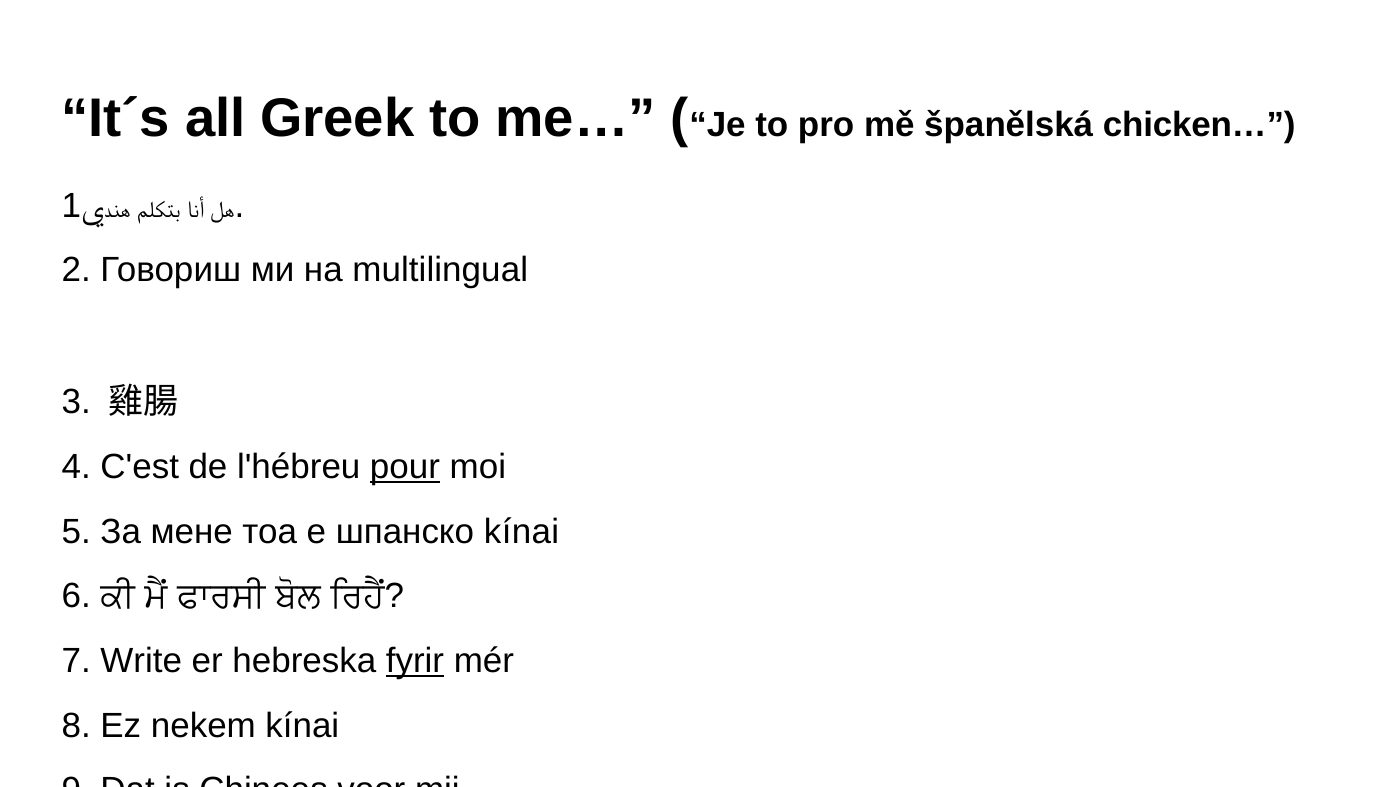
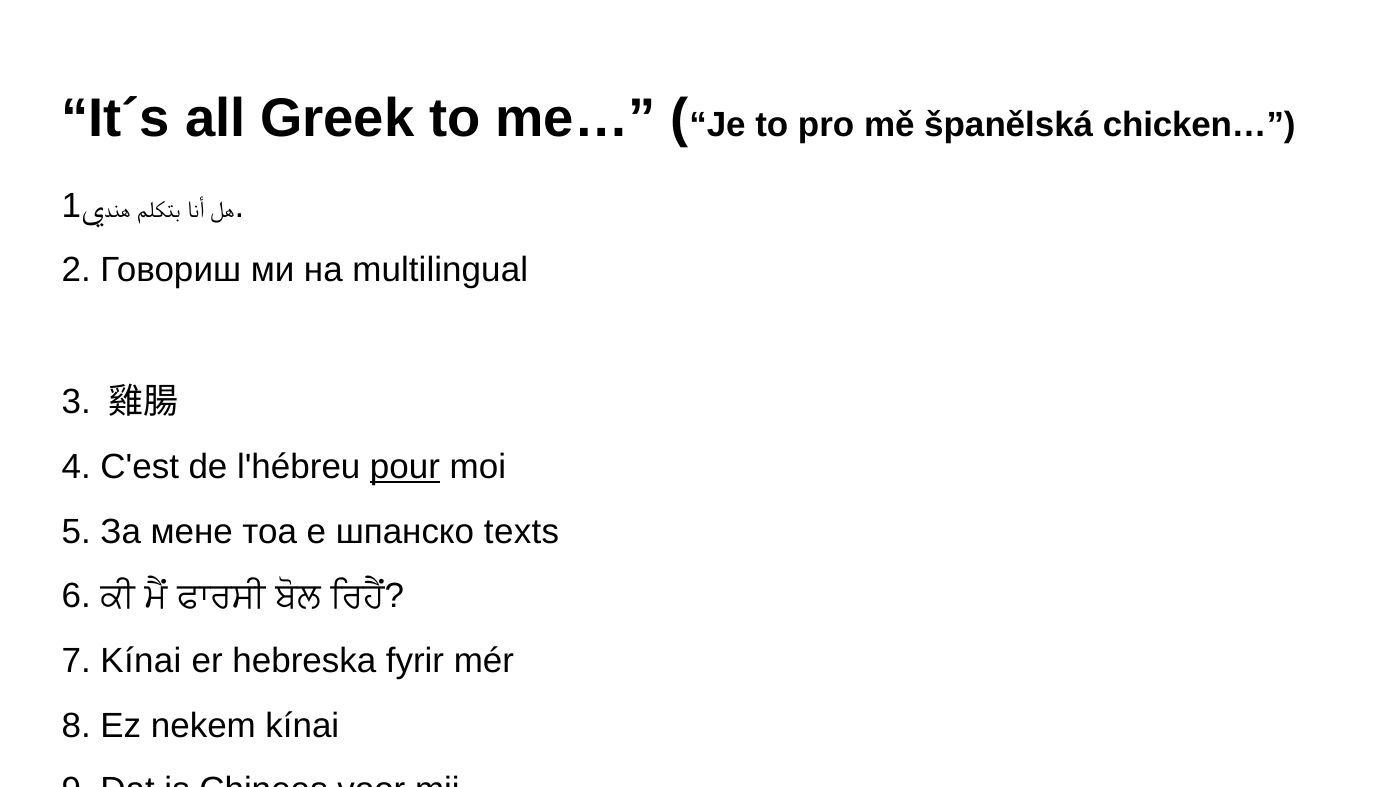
шпанско kínai: kínai -> texts (522, 531)
7 Write: Write -> Kínai (141, 661)
fyrir underline: present -> none (415, 661)
